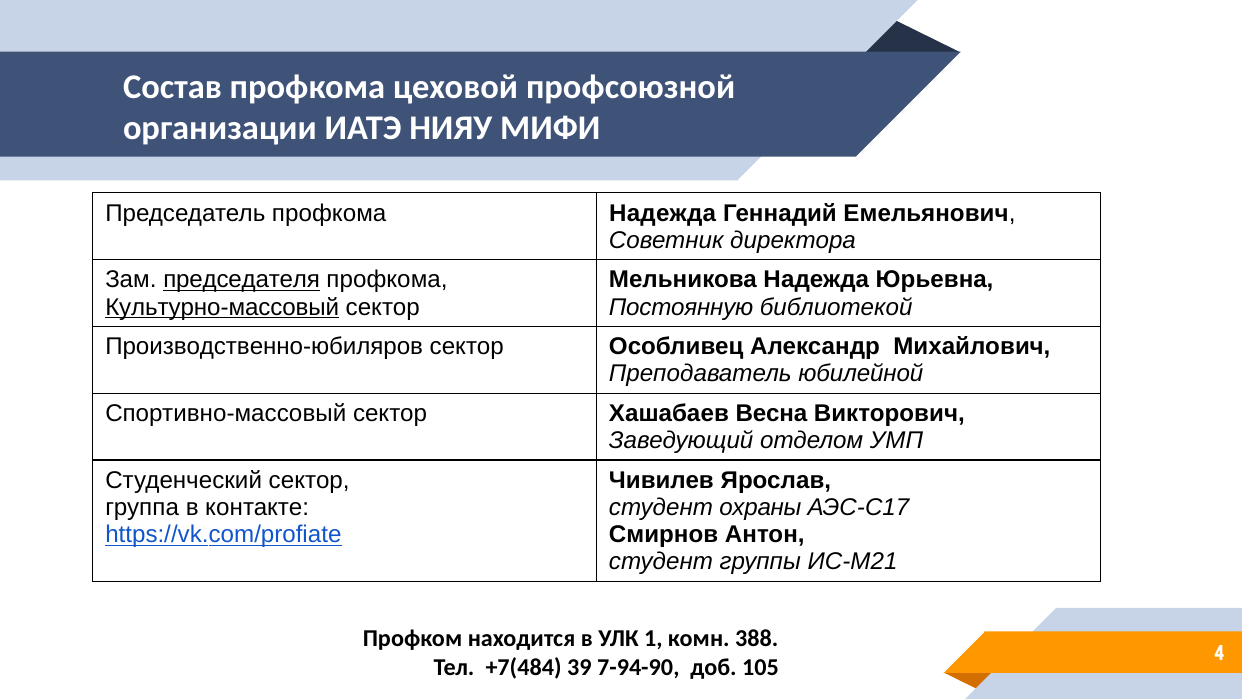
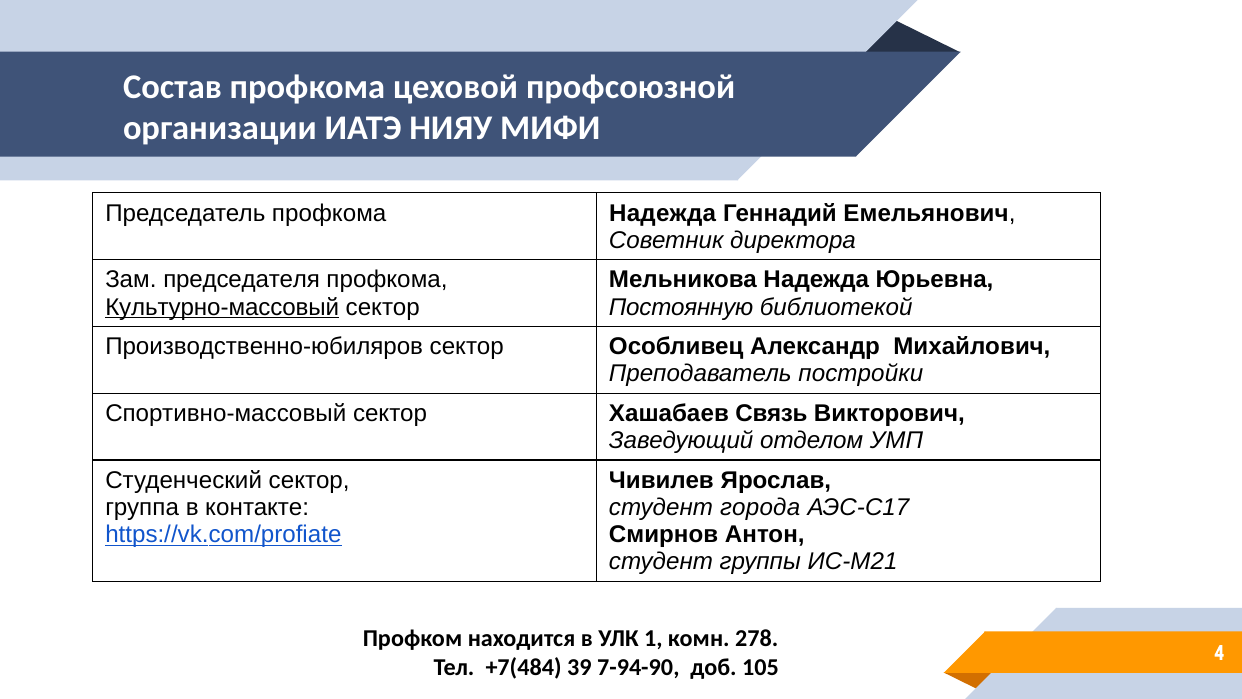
председателя underline: present -> none (242, 280)
юбилейной: юбилейной -> постройки (861, 374)
Весна: Весна -> Связь (771, 413)
охраны: охраны -> города (760, 507)
388: 388 -> 278 (757, 638)
